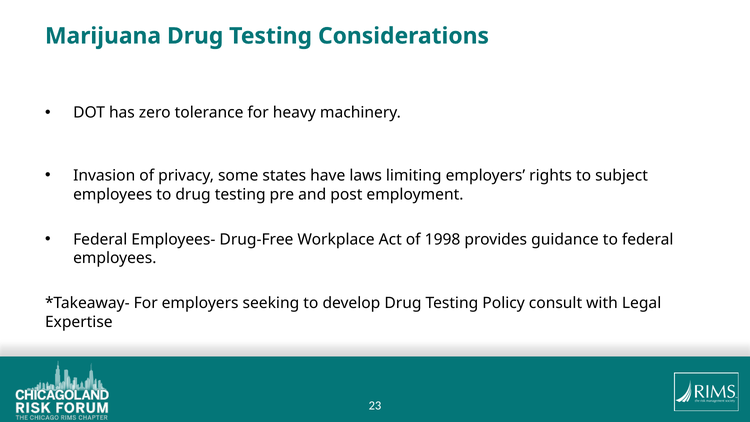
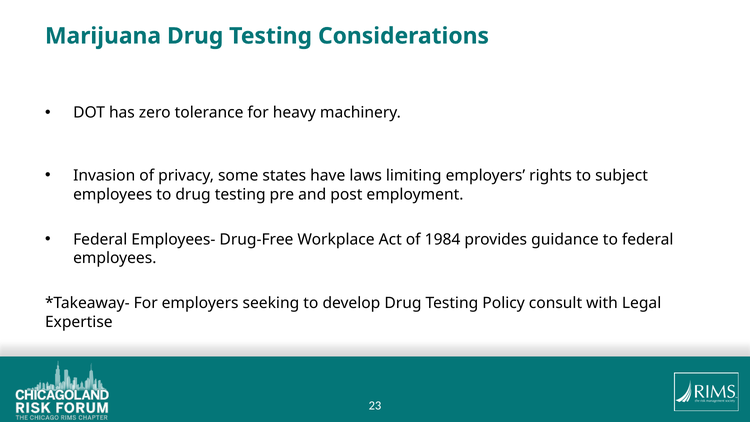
1998: 1998 -> 1984 (443, 239)
